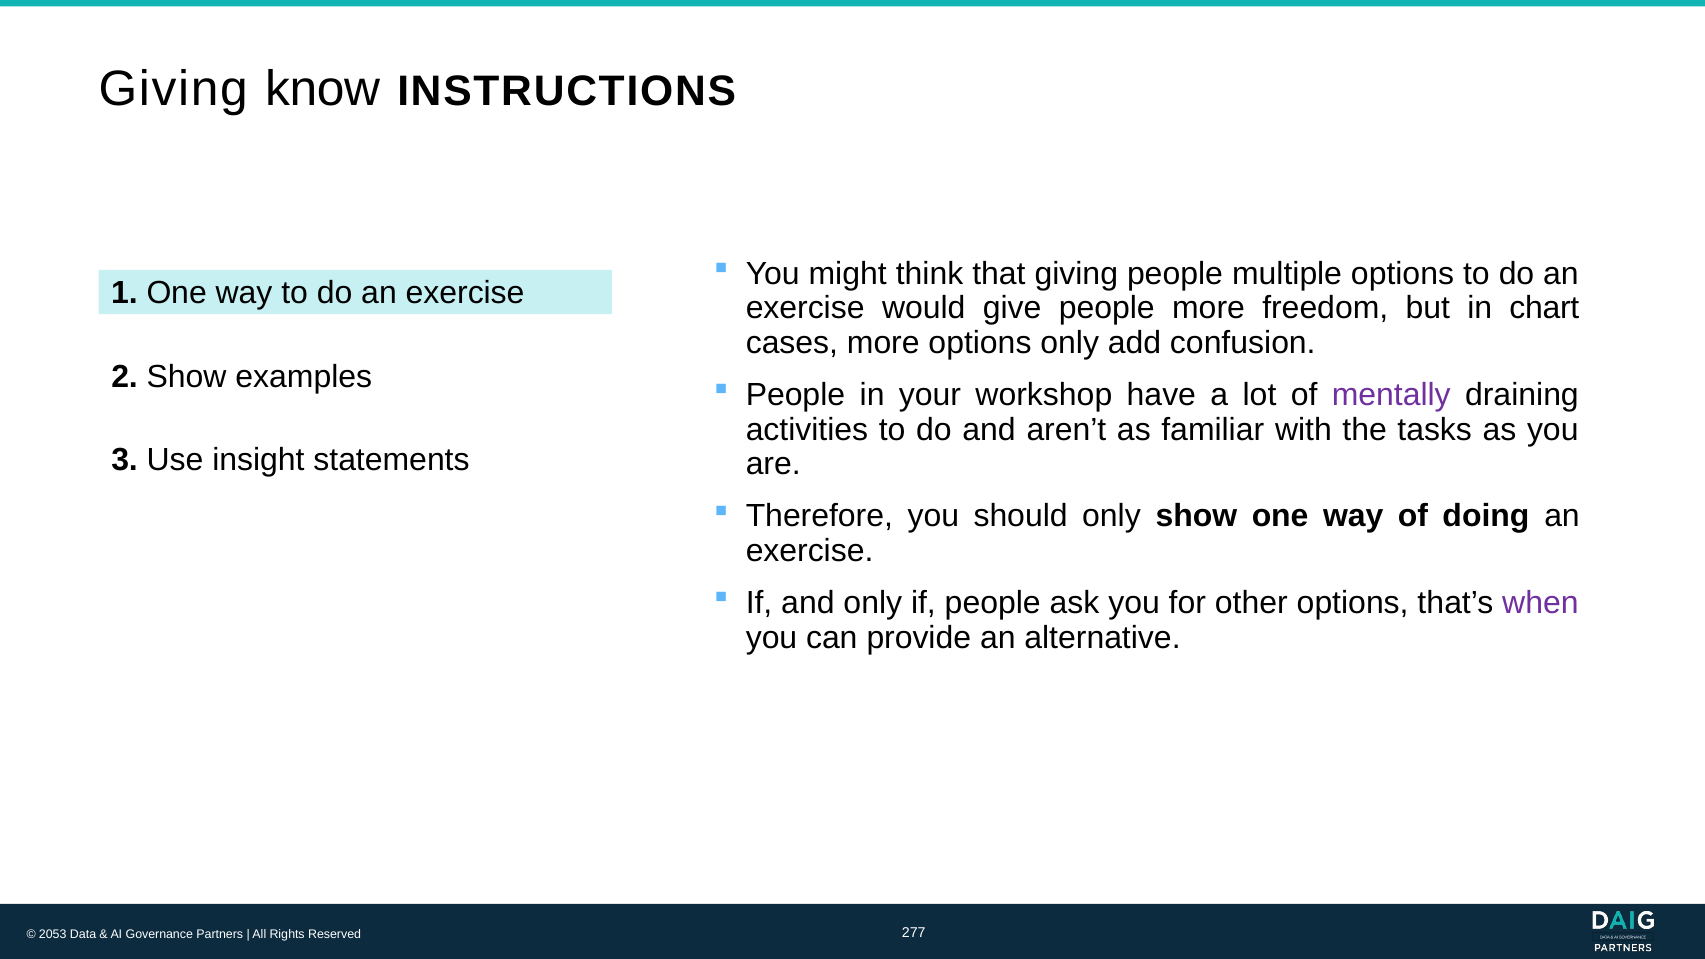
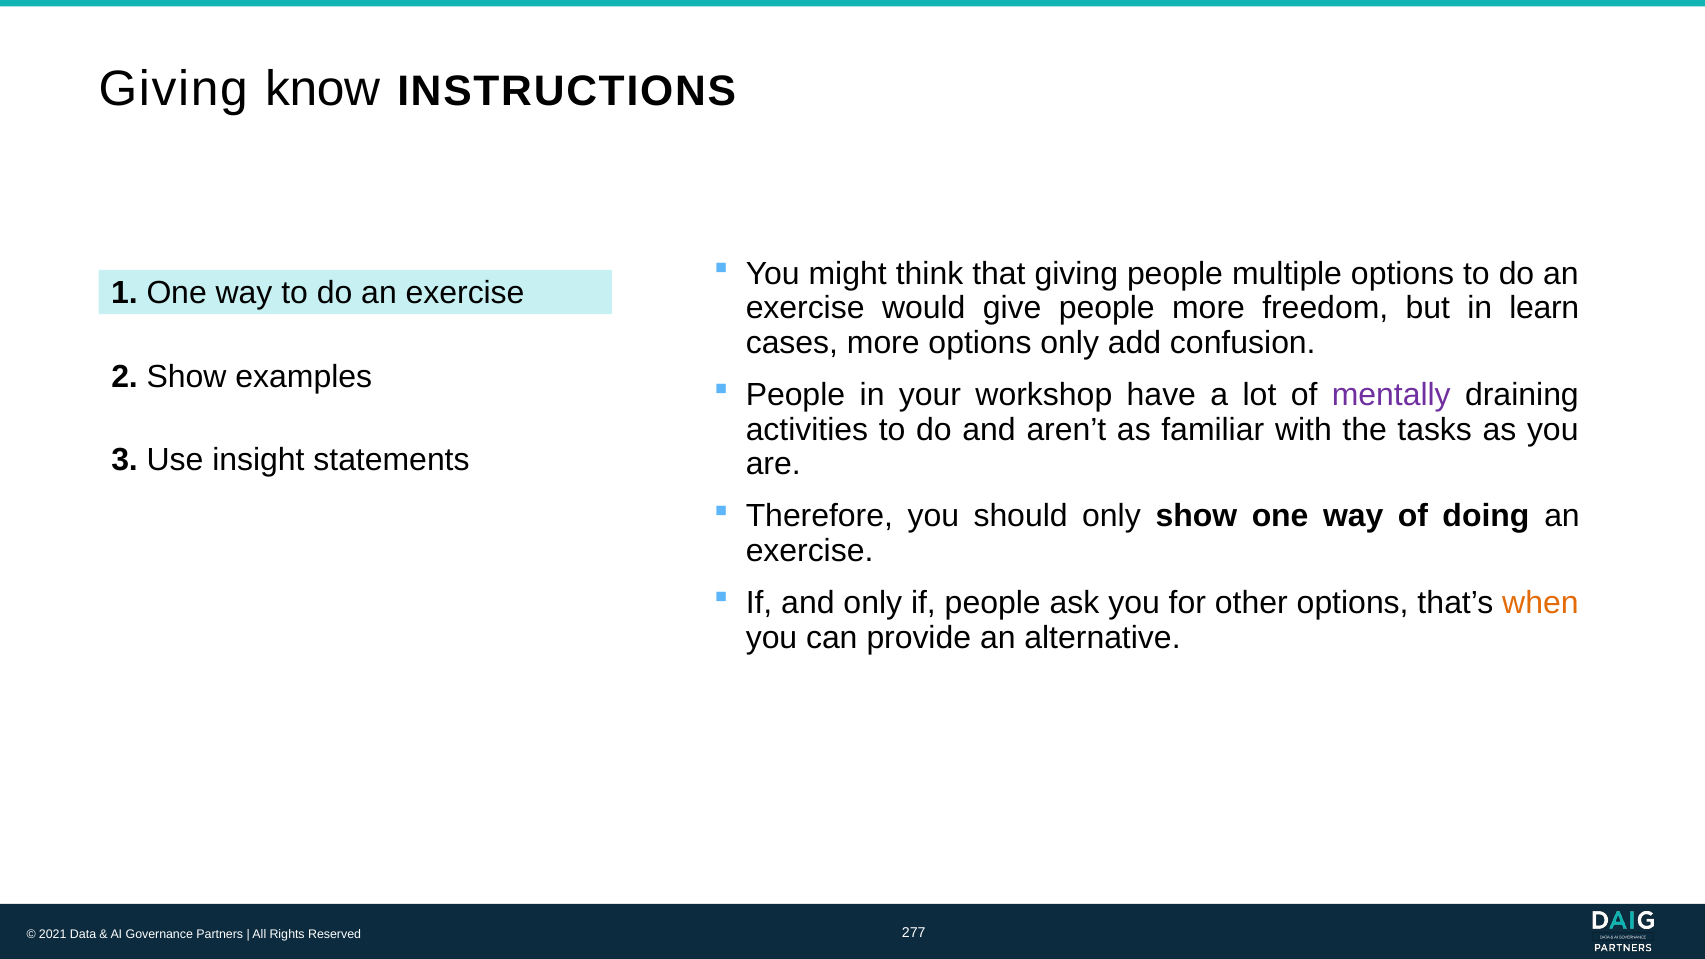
chart: chart -> learn (1544, 308)
when colour: purple -> orange (1540, 603)
2053: 2053 -> 2021 (53, 934)
